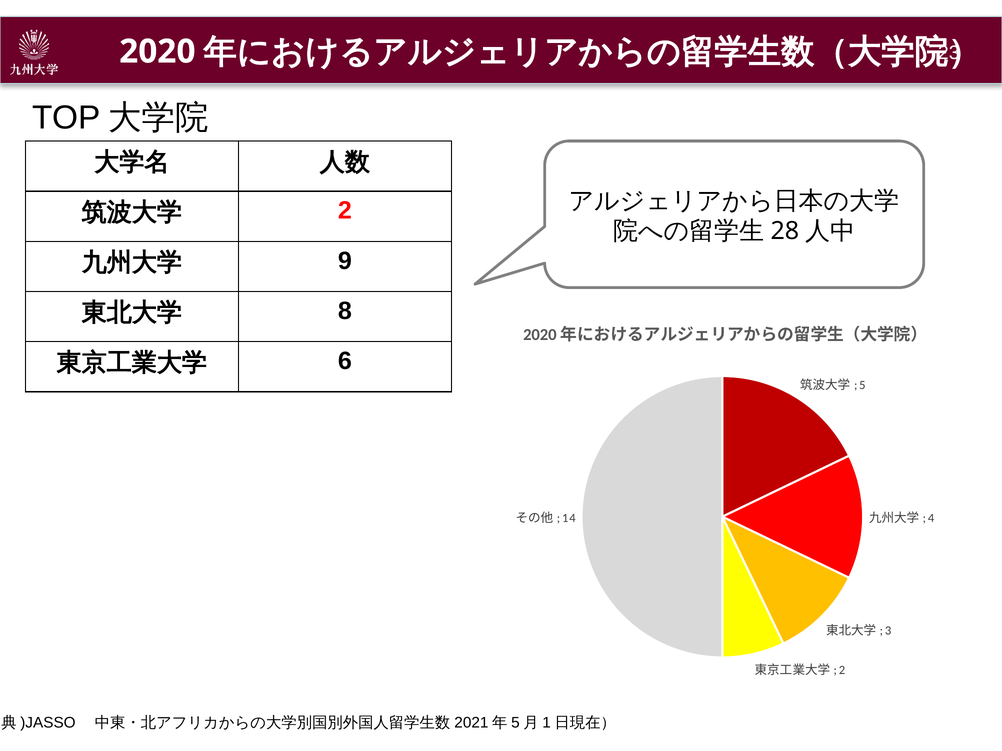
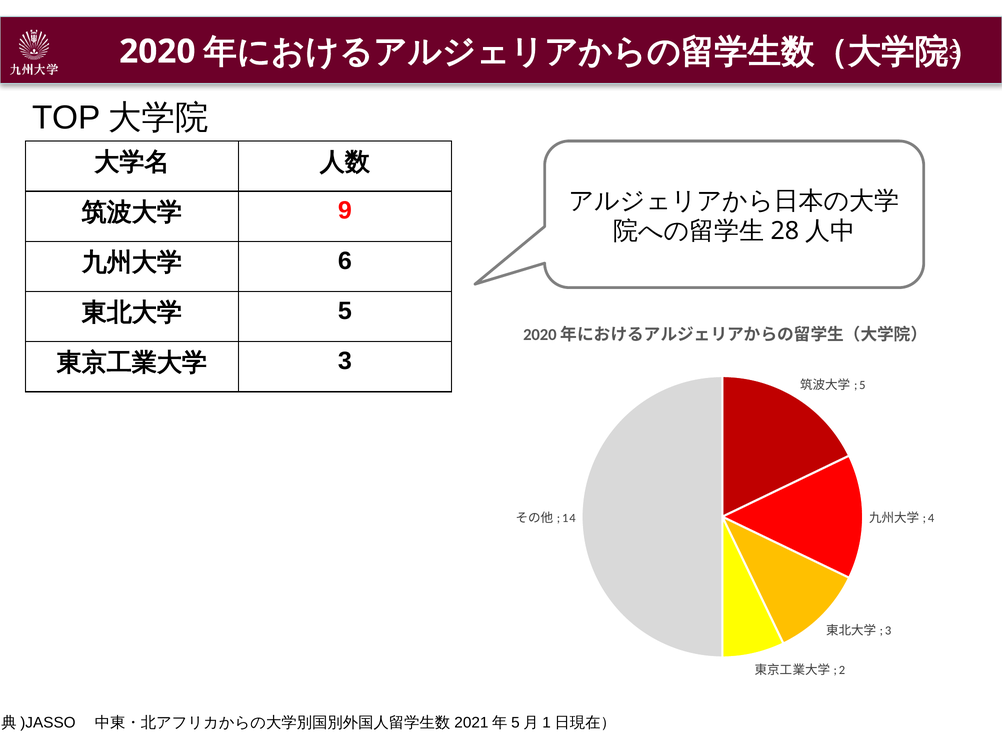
2: 2 -> 9 (345, 211)
9: 9 -> 6 (345, 261)
8: 8 -> 5 (345, 311)
6: 6 -> 3 (345, 361)
